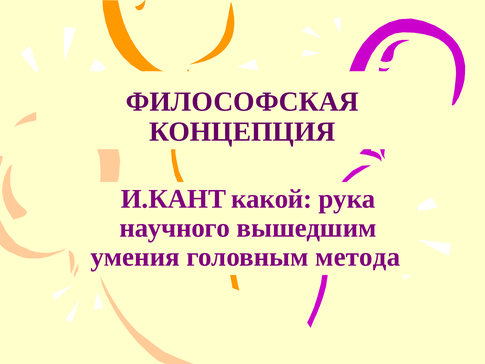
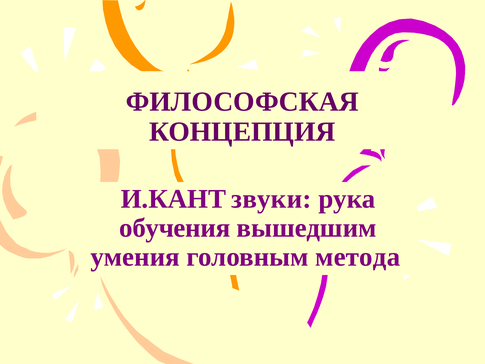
какой: какой -> звуки (271, 199)
научного: научного -> обучения (175, 228)
